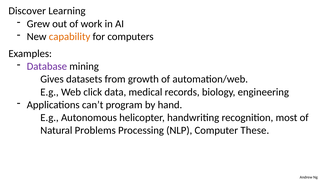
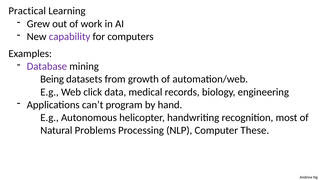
Discover: Discover -> Practical (27, 11)
capability colour: orange -> purple (70, 36)
Gives: Gives -> Being (52, 79)
